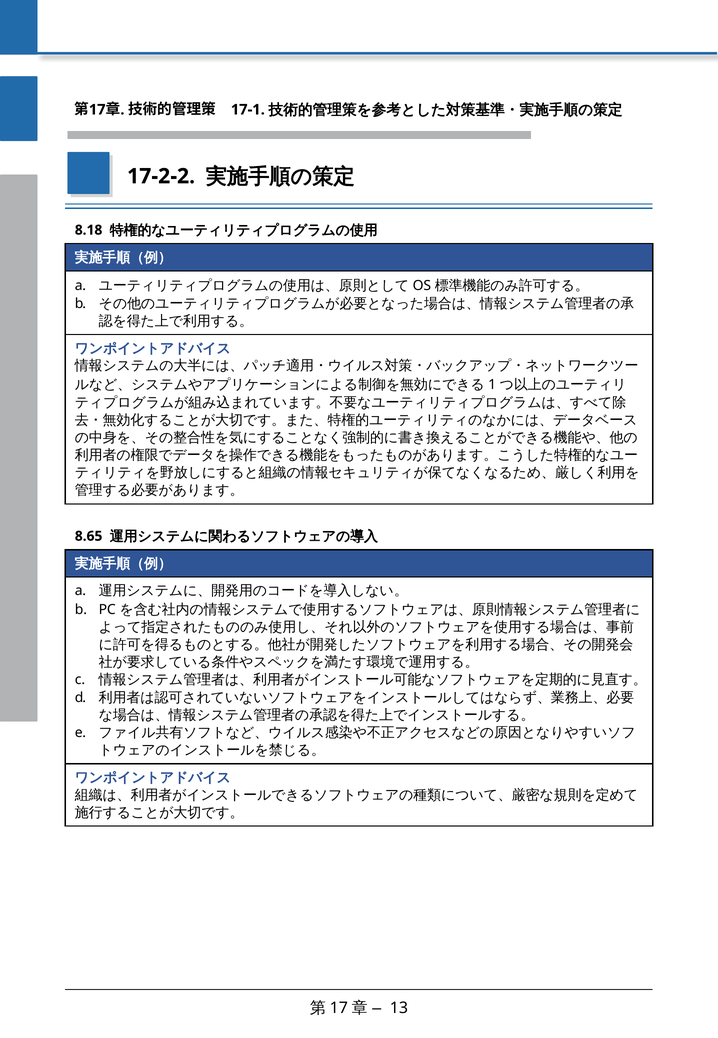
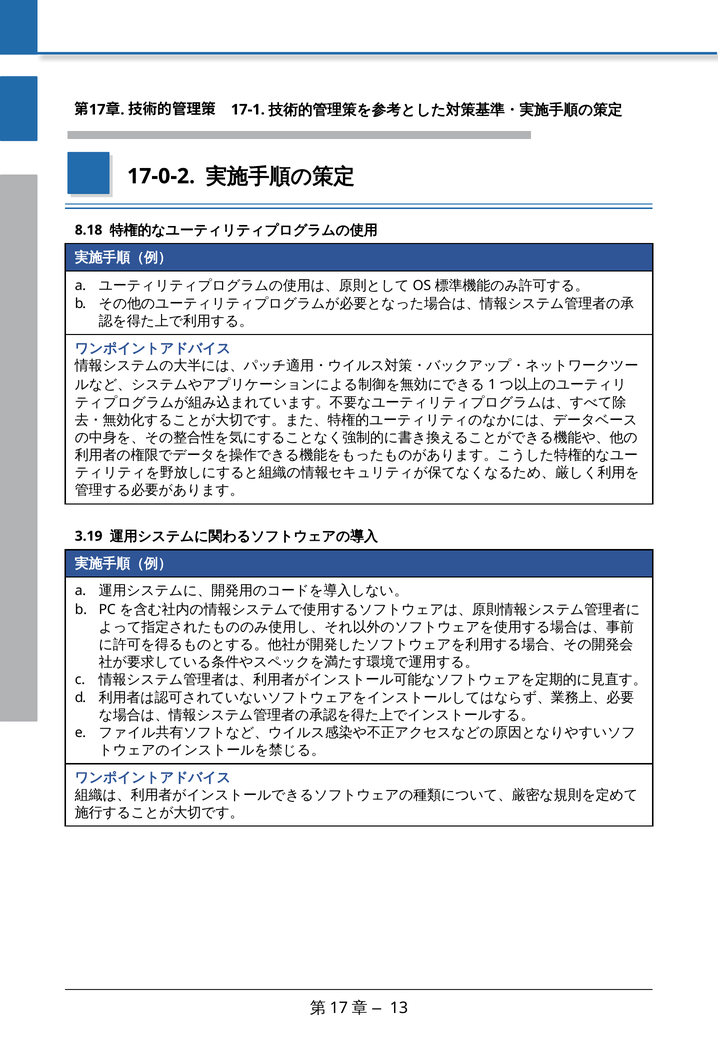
17-2-2: 17-2-2 -> 17-0-2 (161, 176)
8.65: 8.65 -> 3.19 (89, 536)
